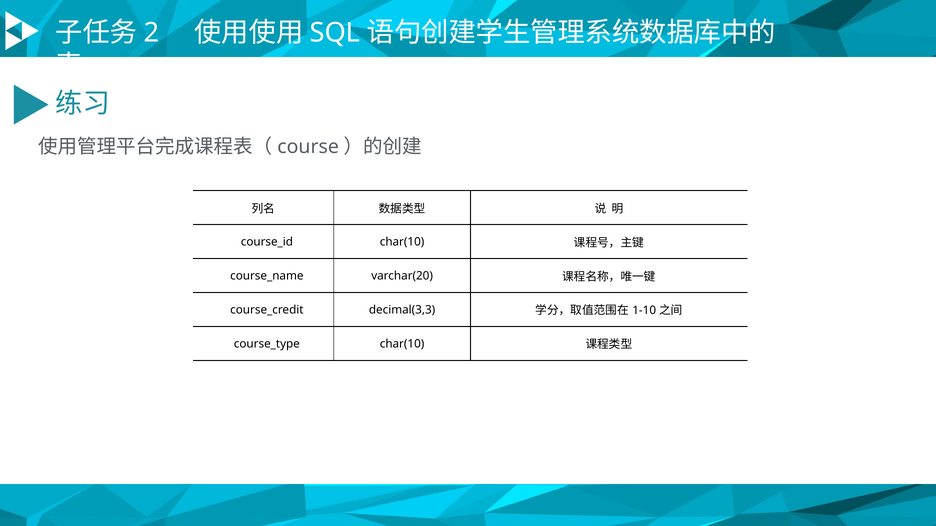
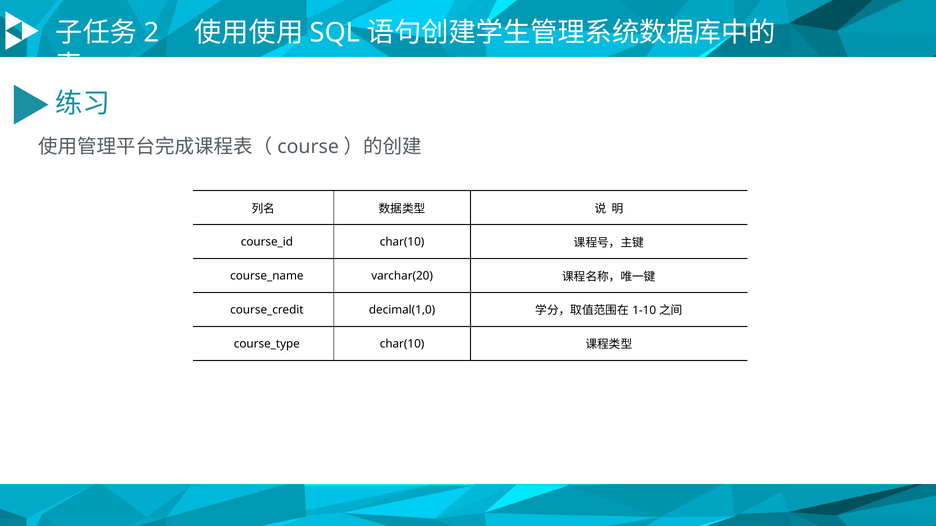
decimal(3,3: decimal(3,3 -> decimal(1,0 (402, 310)
